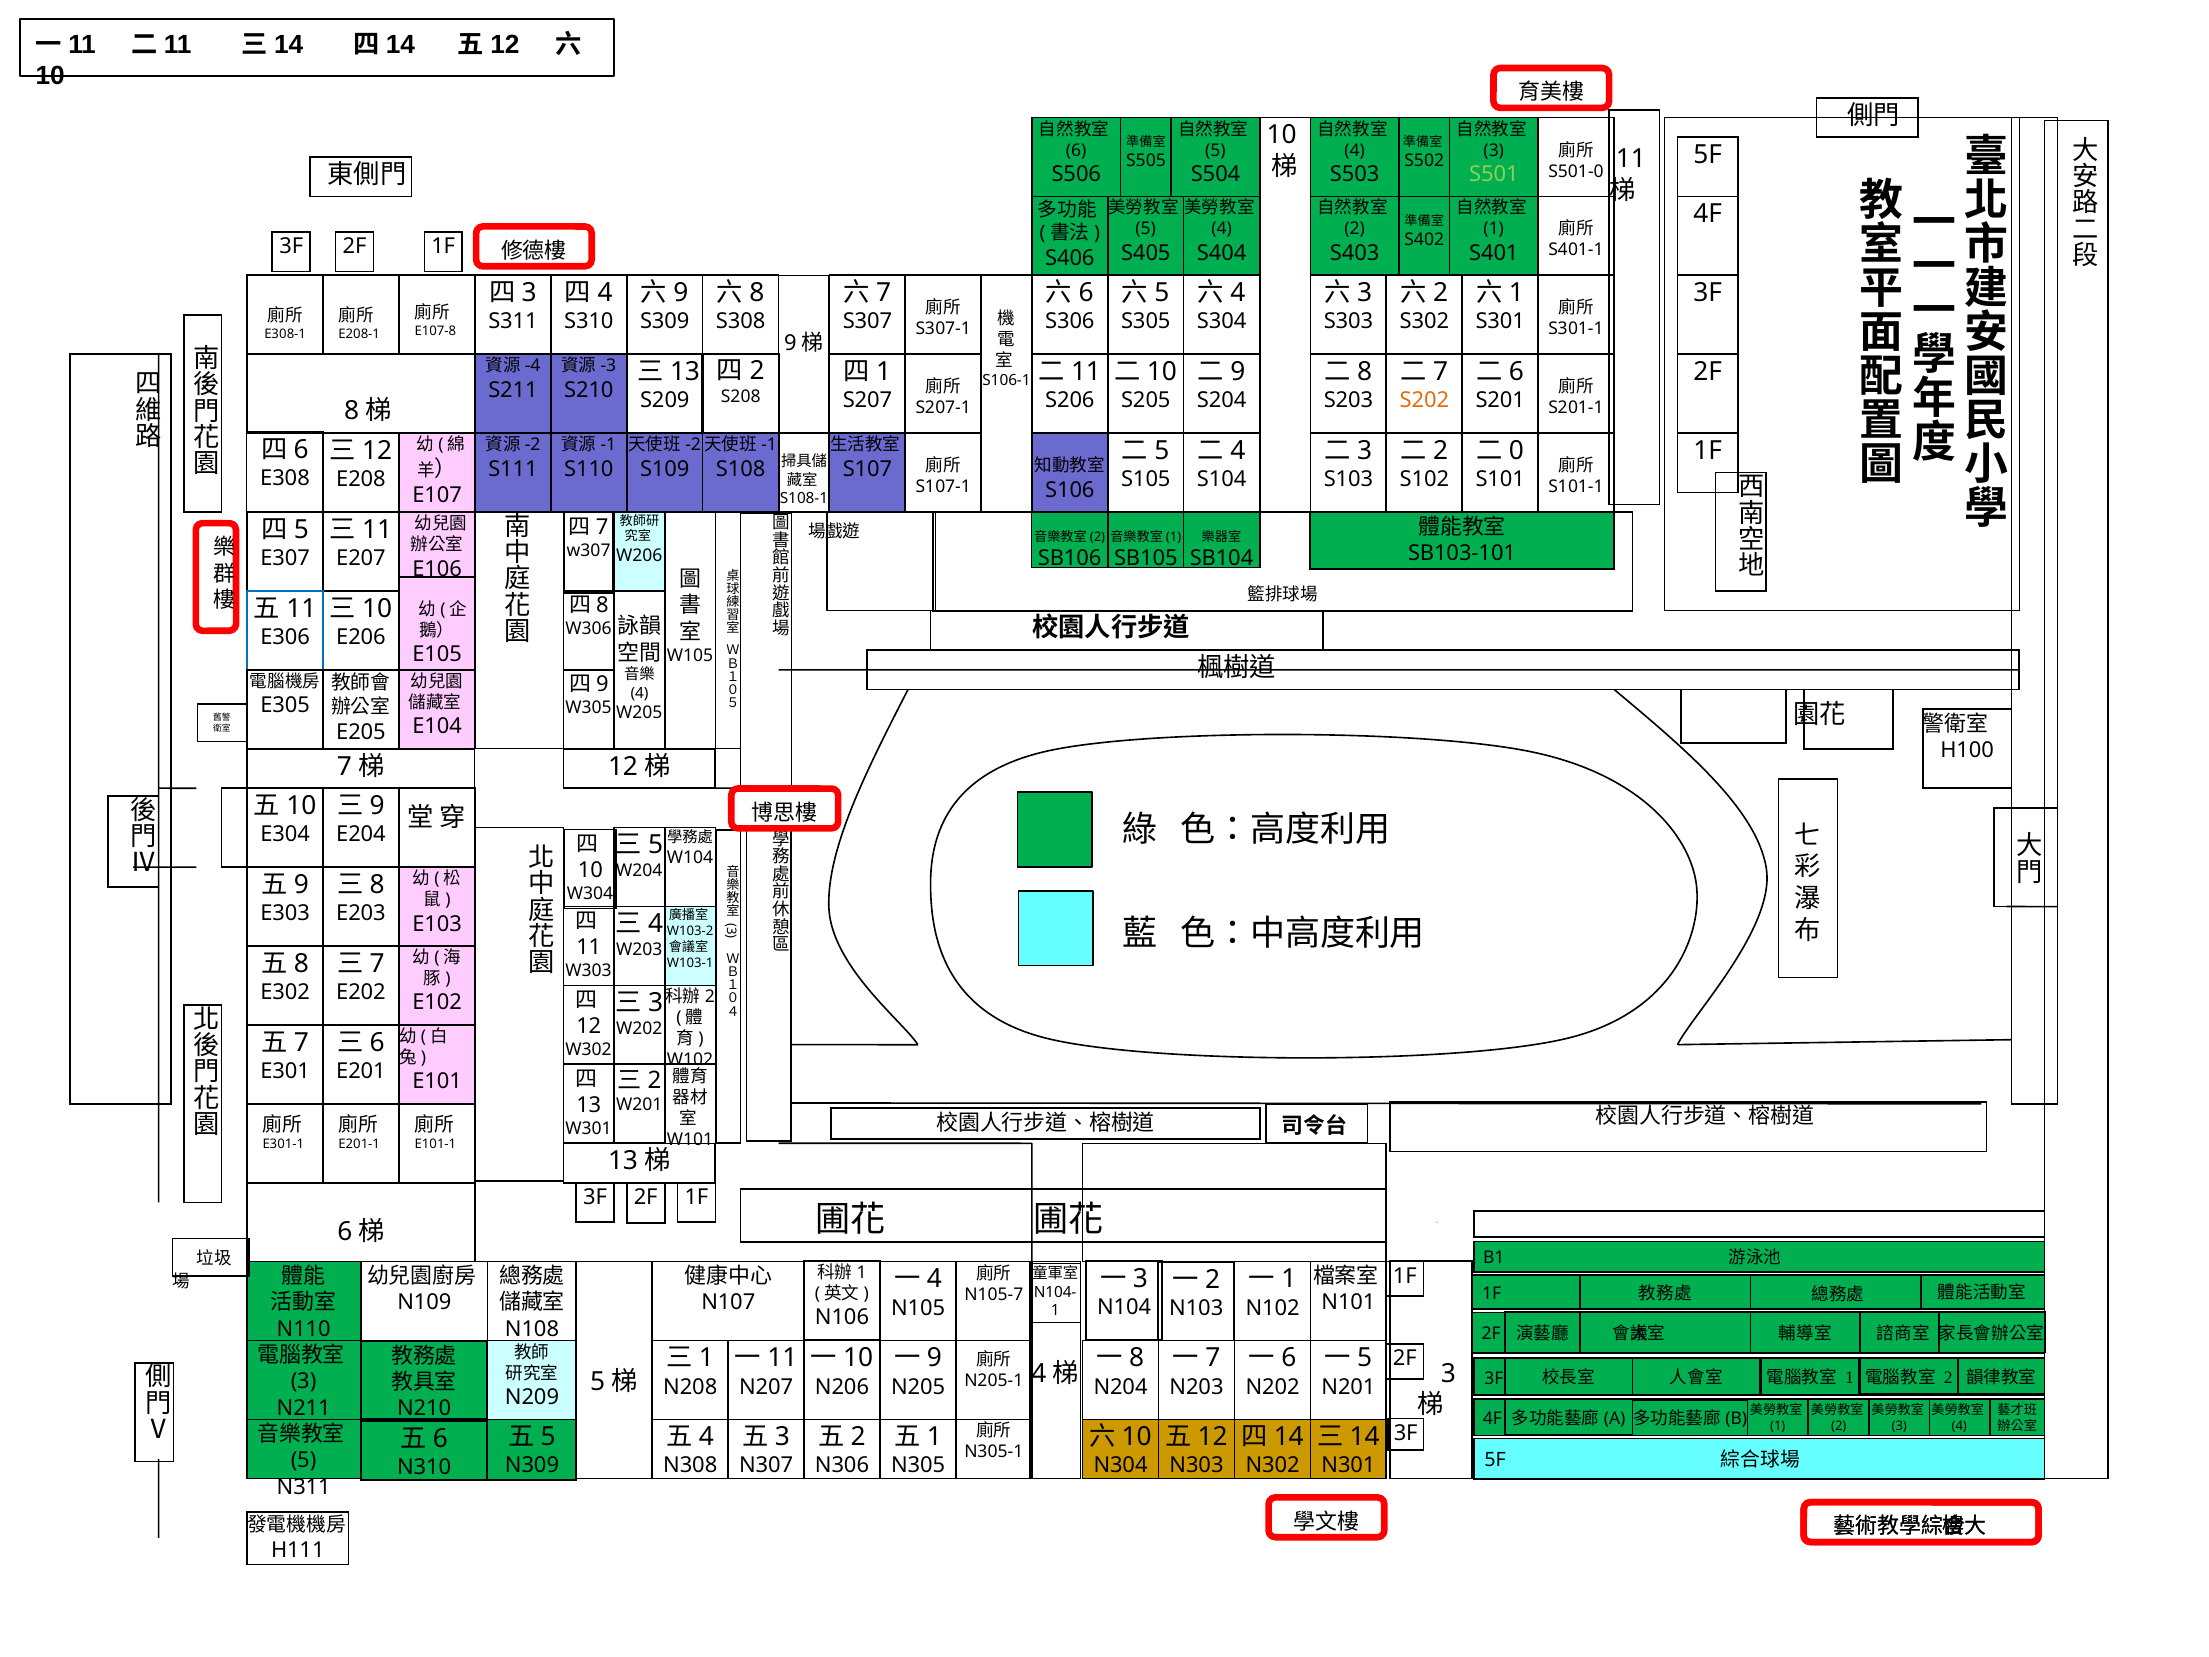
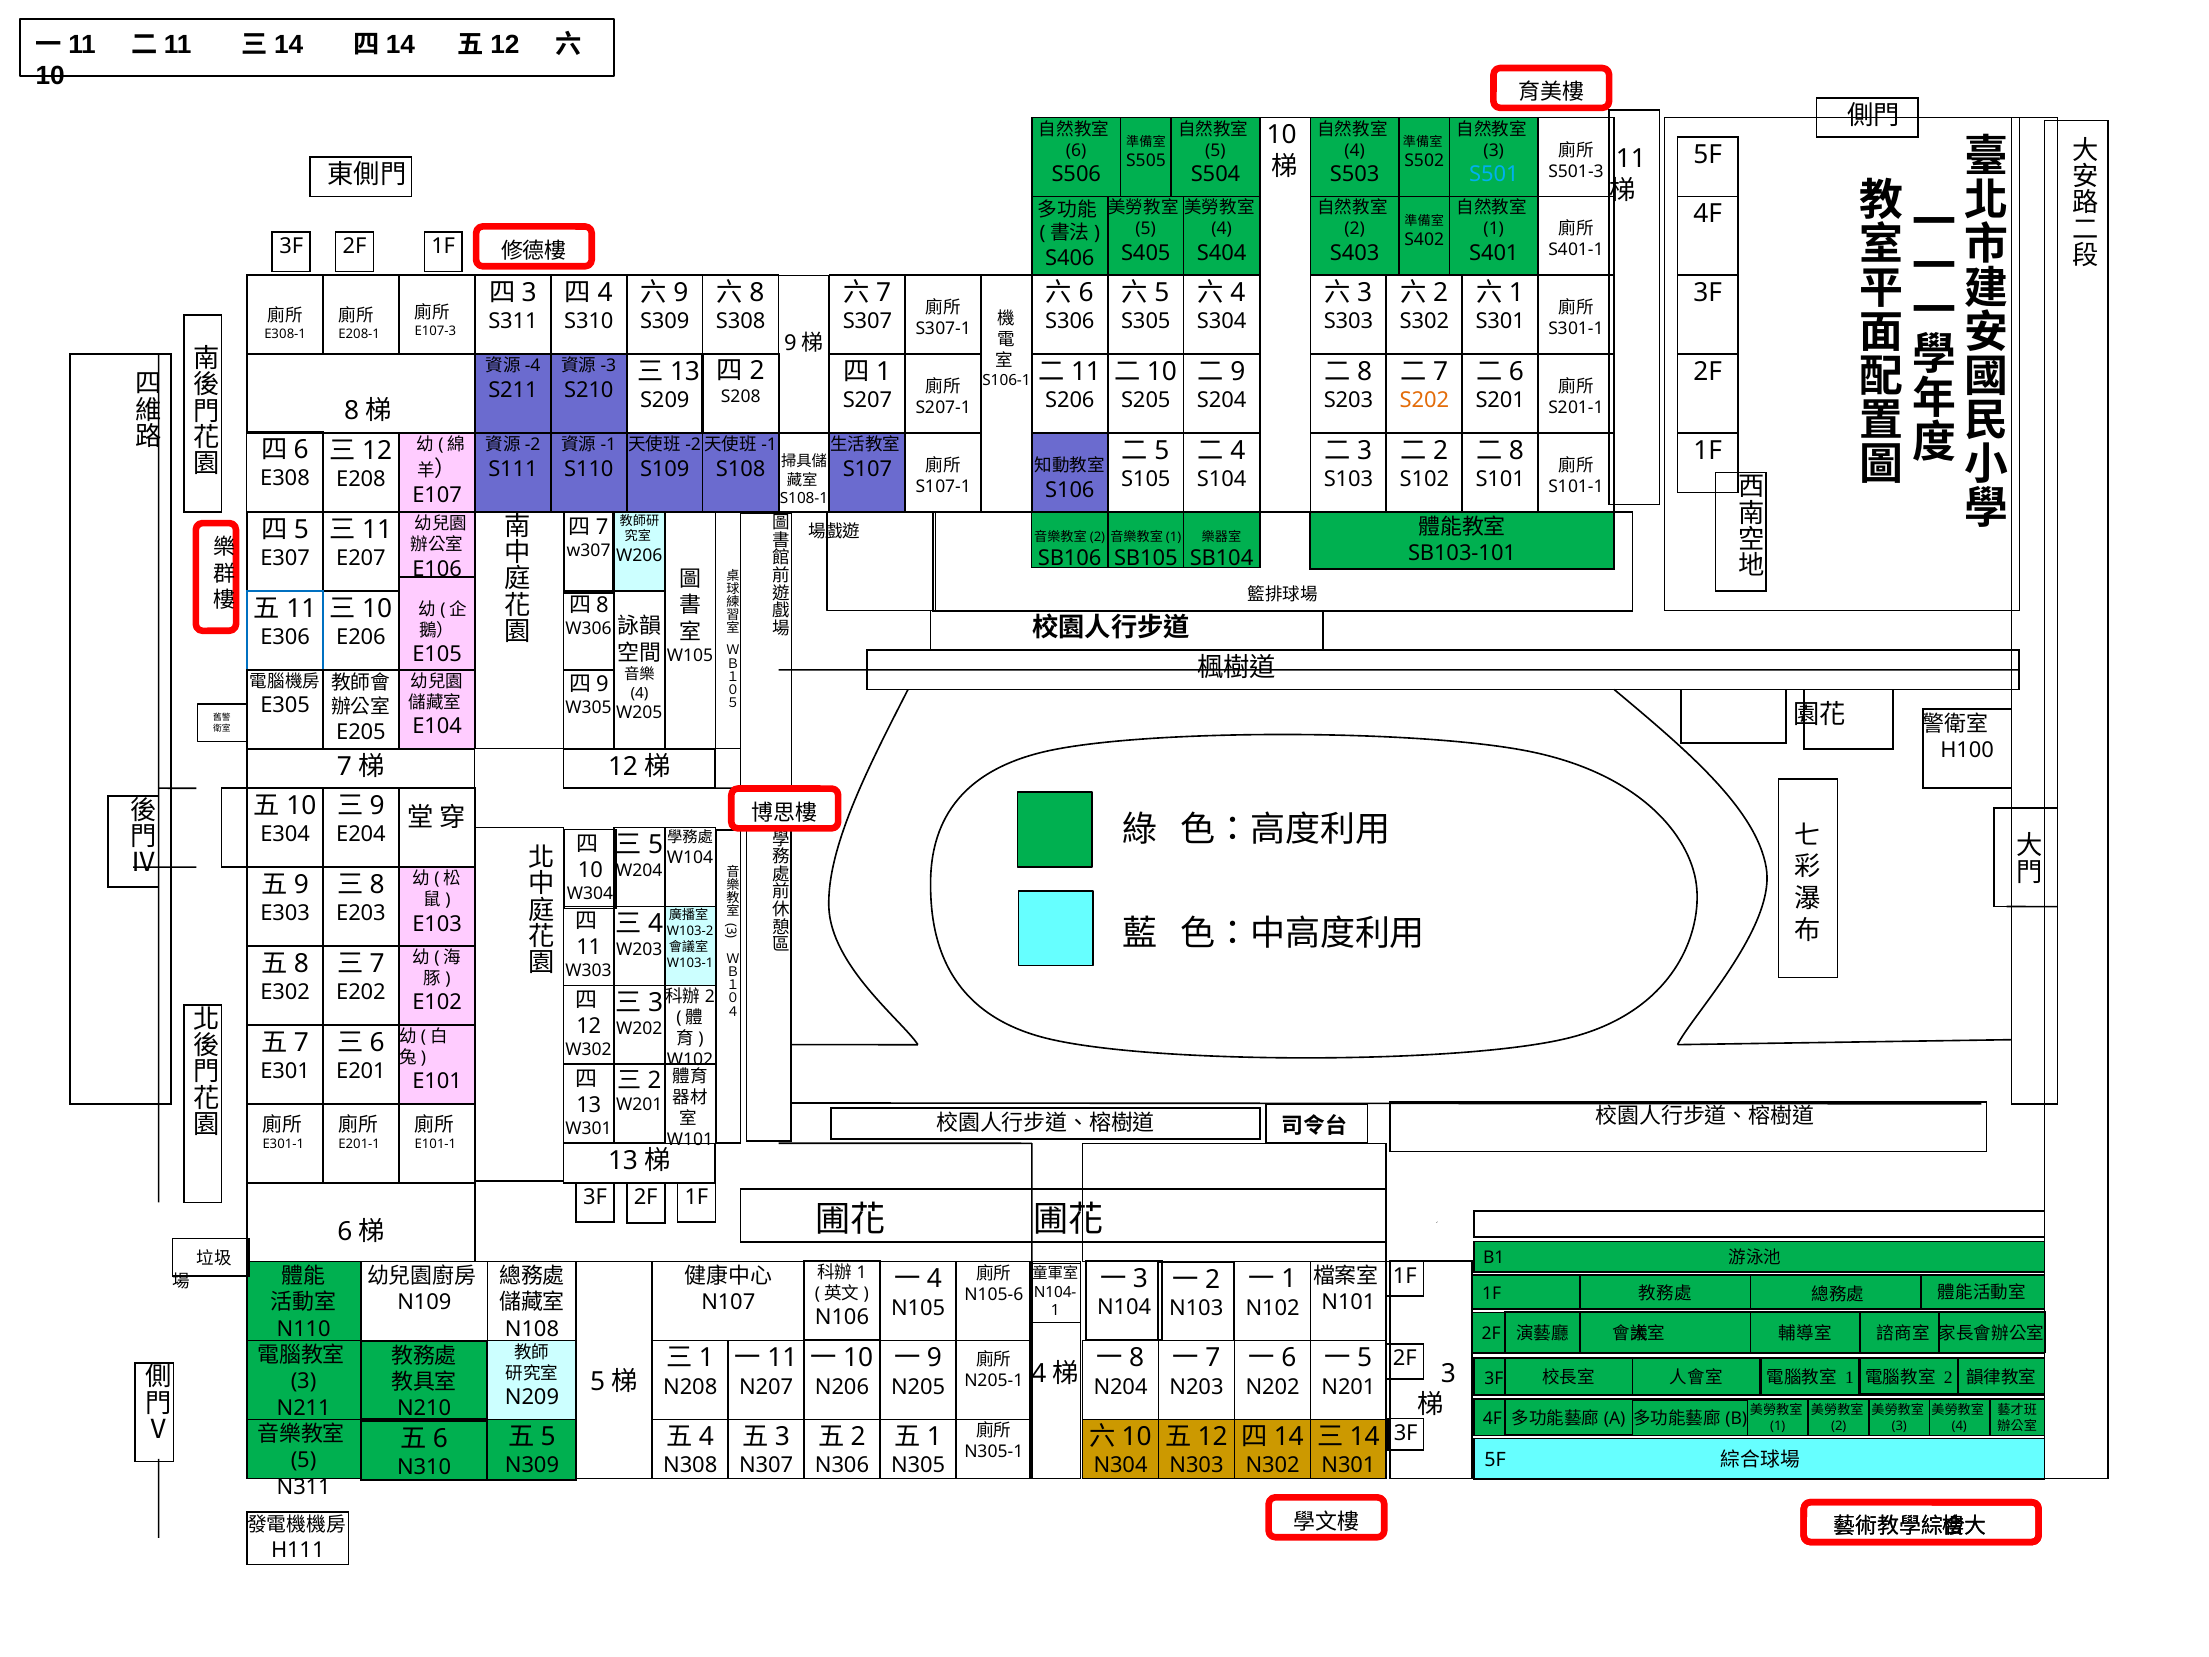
S501-0: S501-0 -> S501-3 (1576, 171)
S501 colour: light green -> light blue (1494, 174)
E107-8: E107-8 -> E107-3 (435, 331)
0: 0 -> 8 (1516, 451)
N105-7: N105-7 -> N105-6 (994, 1294)
